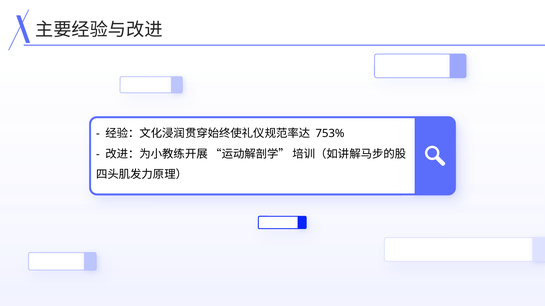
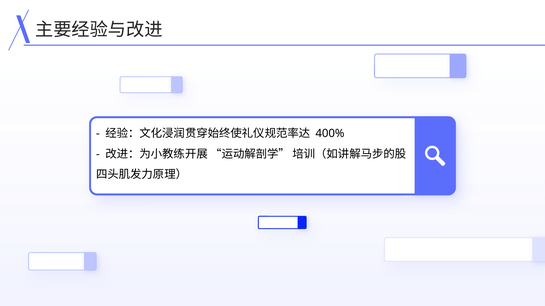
753%: 753% -> 400% (330, 134)
